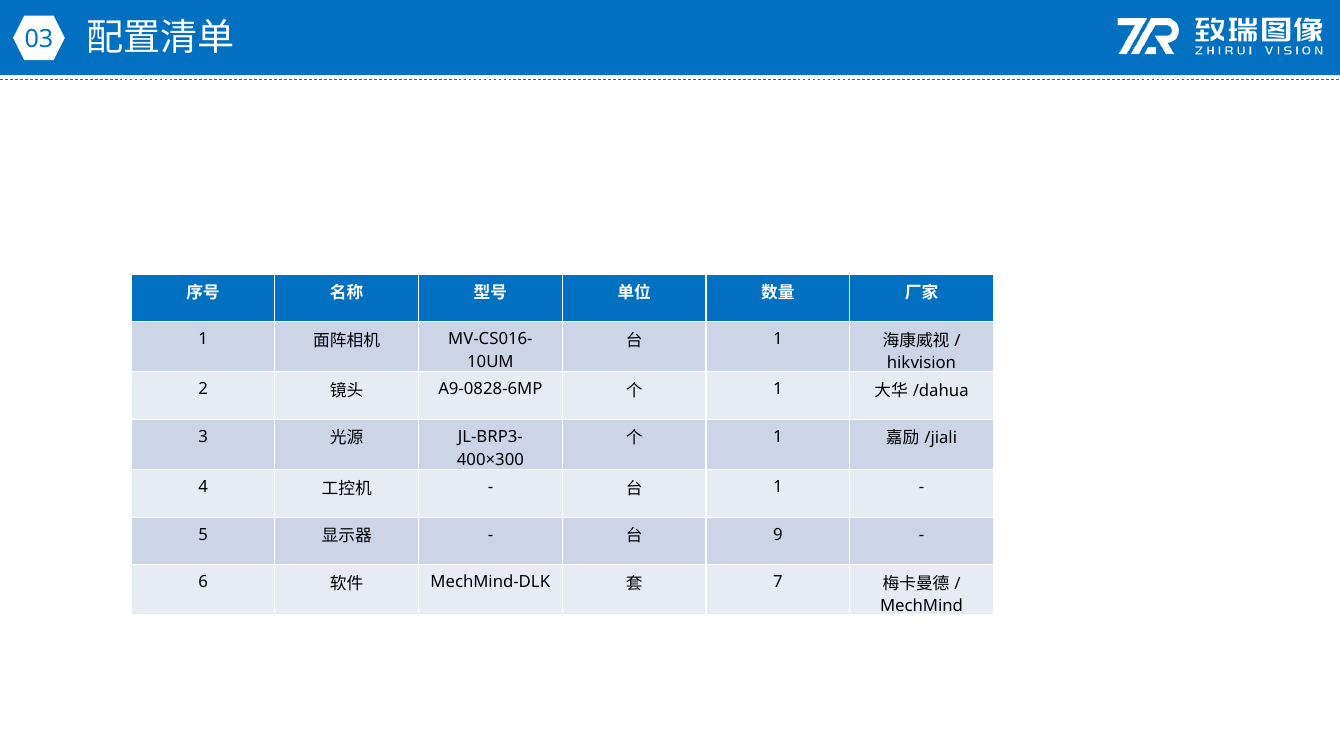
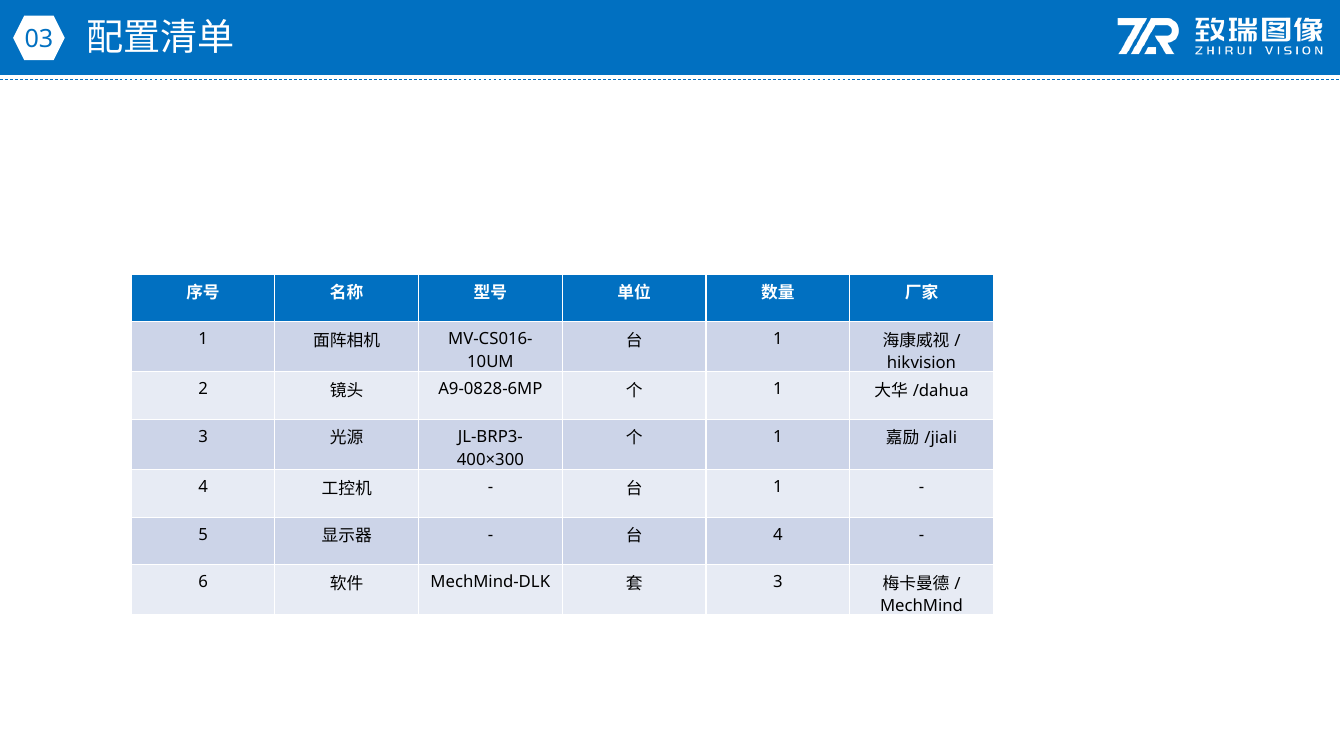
9: 9 -> 4 (778, 534)
7: 7 -> 3 (778, 582)
